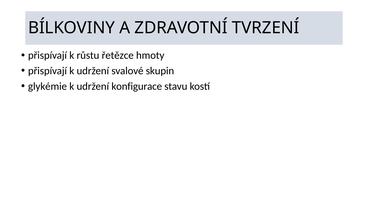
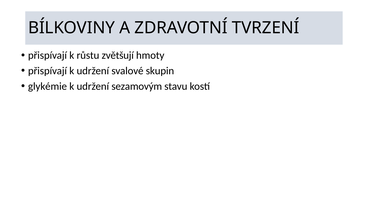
řetězce: řetězce -> zvětšují (118, 55)
konfigurace: konfigurace -> sezamovým (137, 86)
